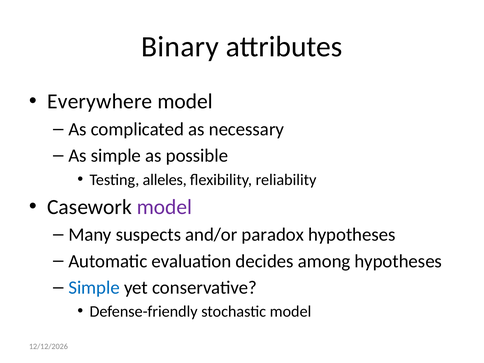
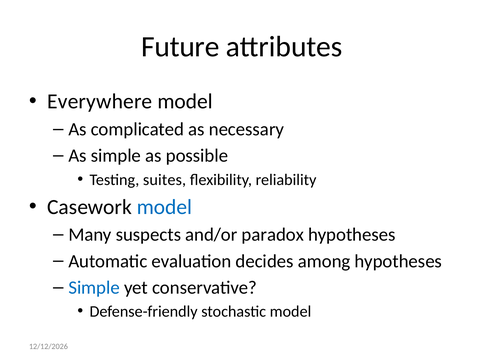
Binary: Binary -> Future (180, 47)
alleles: alleles -> suites (165, 180)
model colour: purple -> blue (164, 207)
